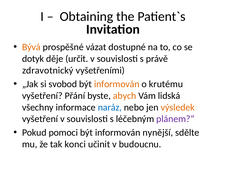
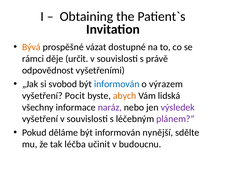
dotyk: dotyk -> rámci (33, 59)
zdravotnický: zdravotnický -> odpovědnost (48, 71)
informován colour: orange -> blue (117, 84)
krutému: krutému -> výrazem (166, 84)
Přání: Přání -> Pocit (75, 96)
naráz colour: blue -> purple (110, 108)
výsledek colour: orange -> purple (178, 108)
pomoci: pomoci -> děláme (63, 133)
konci: konci -> léčba (75, 145)
